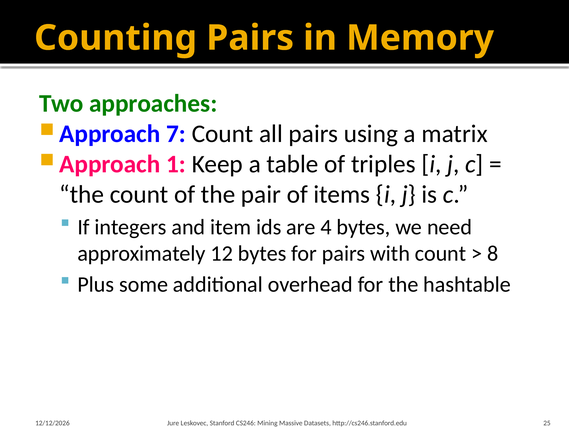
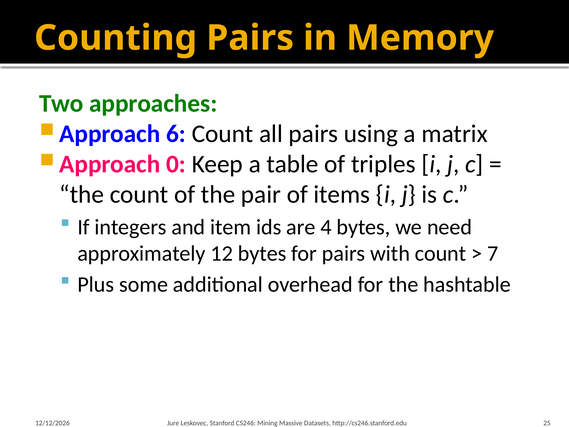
7: 7 -> 6 (176, 134)
1: 1 -> 0 (176, 164)
8: 8 -> 7 (493, 254)
